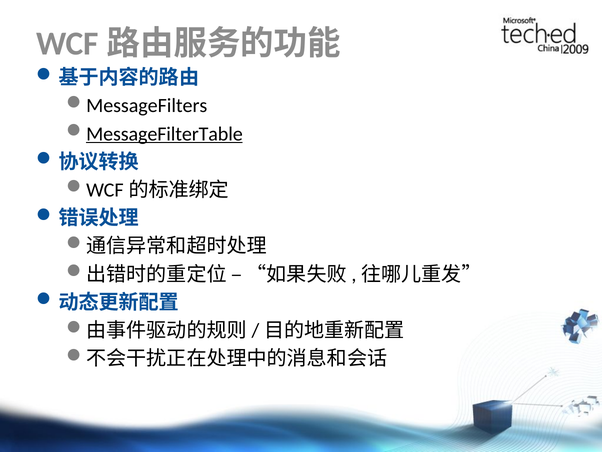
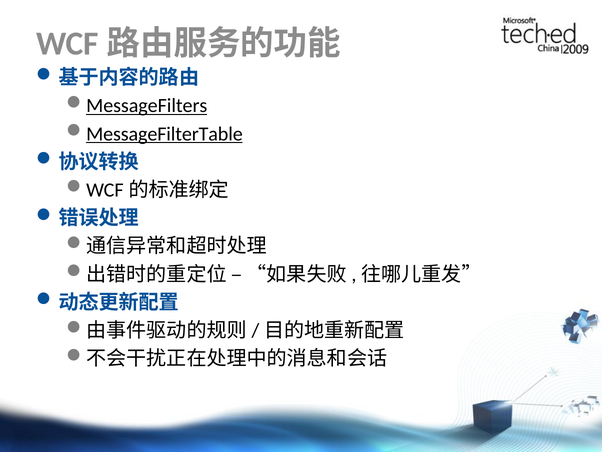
MessageFilters underline: none -> present (147, 106)
